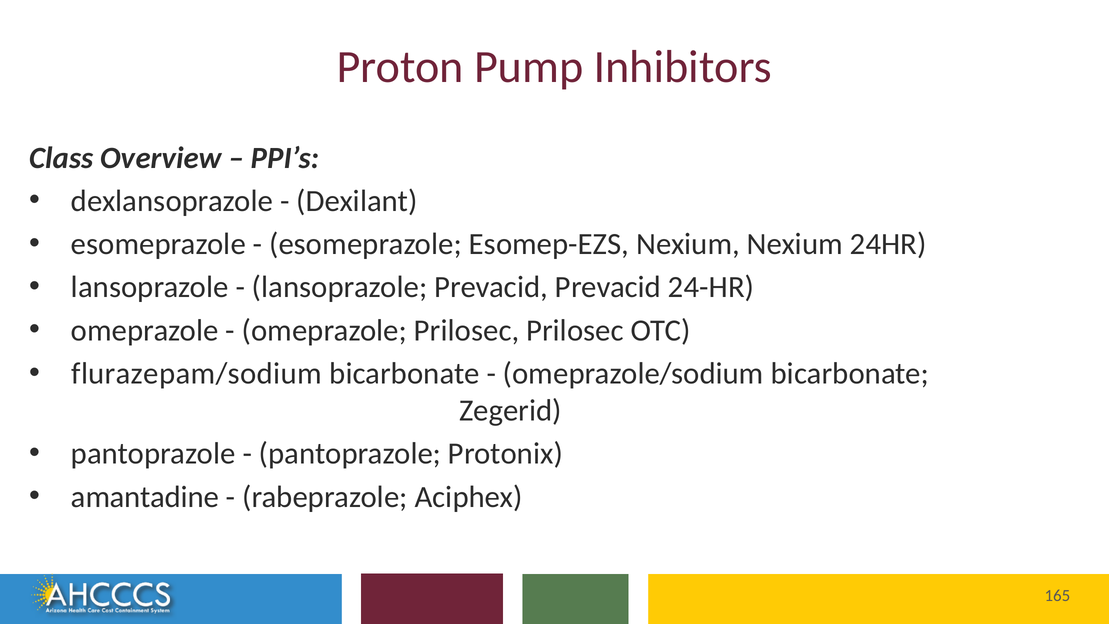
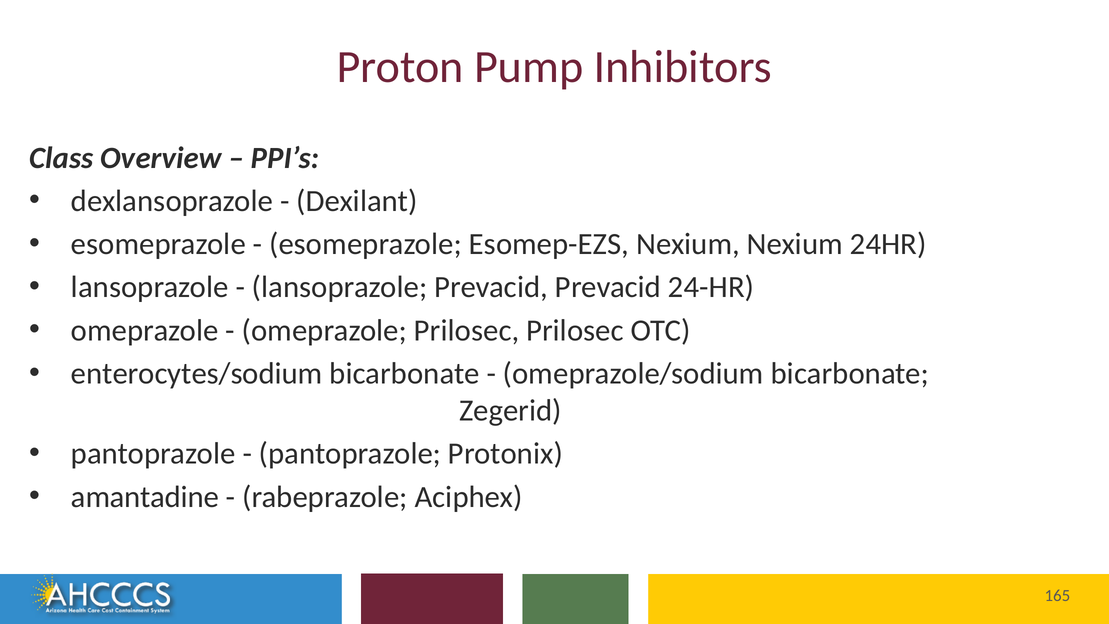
flurazepam/sodium: flurazepam/sodium -> enterocytes/sodium (197, 373)
